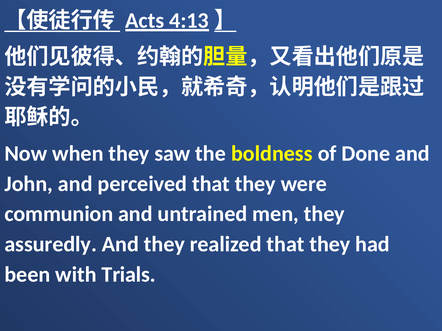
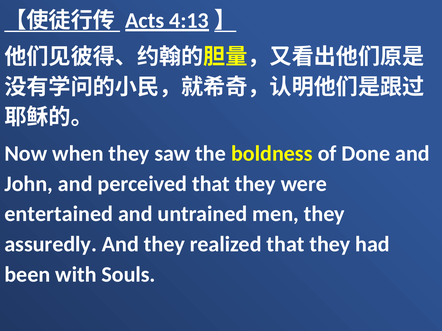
communion: communion -> entertained (59, 214)
Trials: Trials -> Souls (129, 275)
